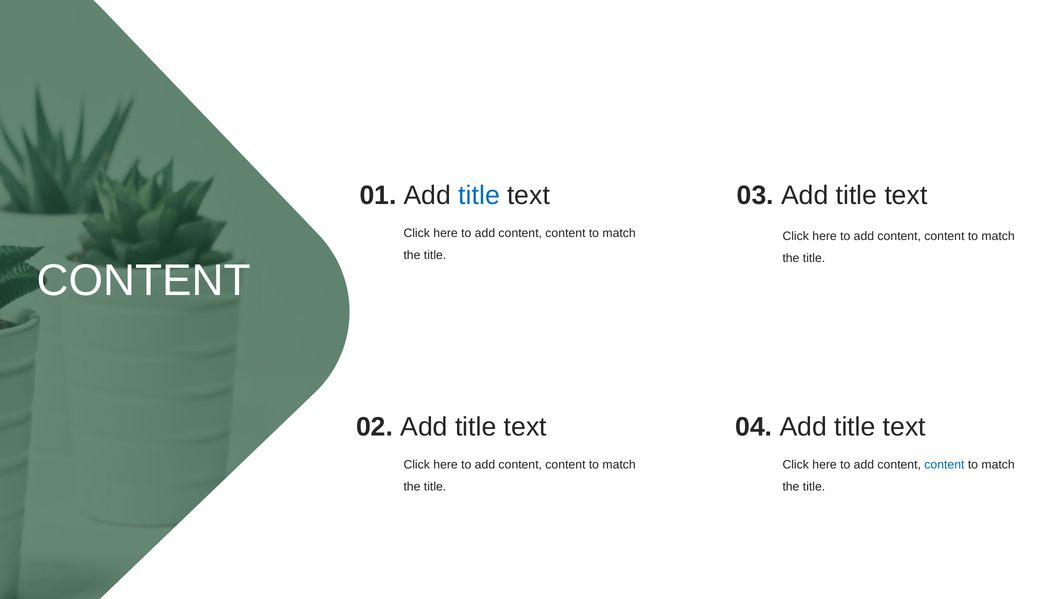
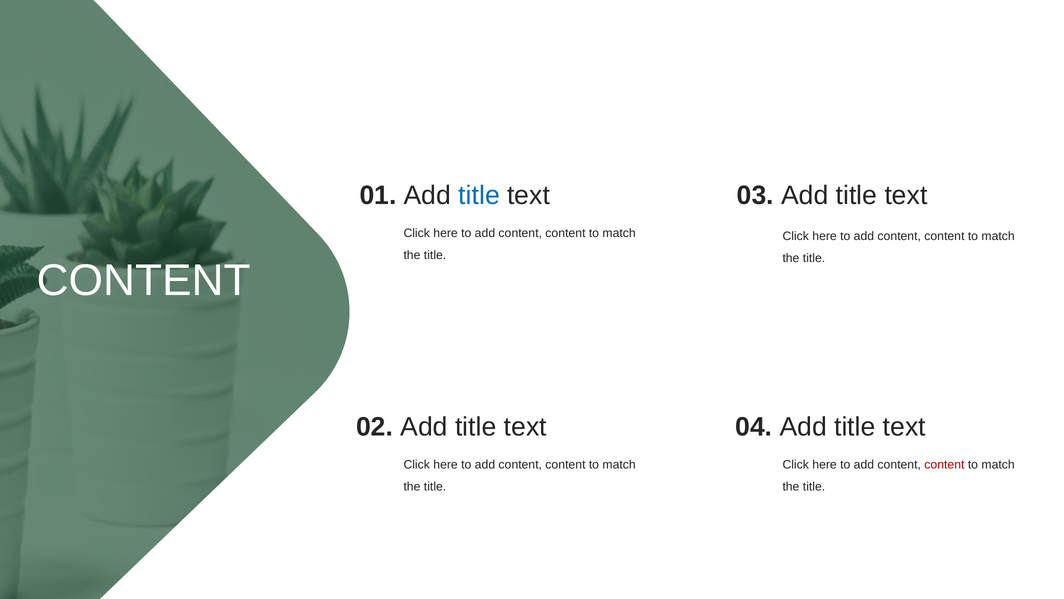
content colour: blue -> red (944, 464)
